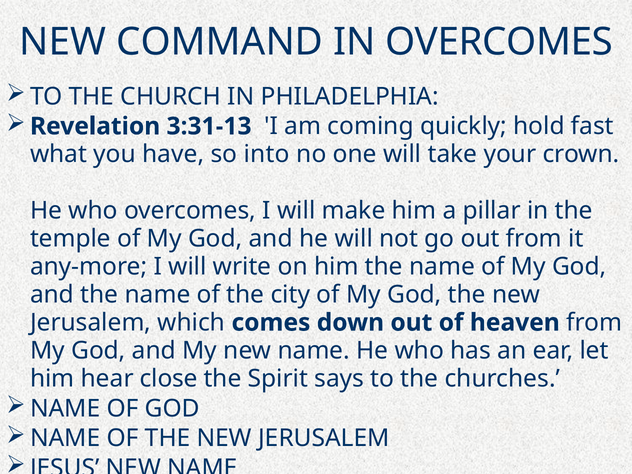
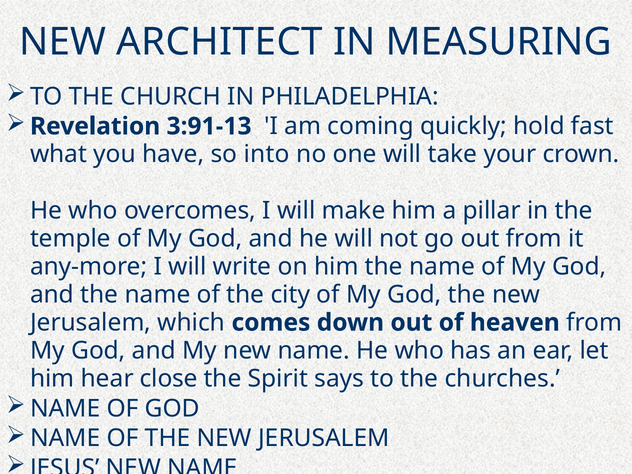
COMMAND: COMMAND -> ARCHITECT (219, 42)
IN OVERCOMES: OVERCOMES -> MEASURING (499, 42)
3:31-13: 3:31-13 -> 3:91-13 (209, 126)
